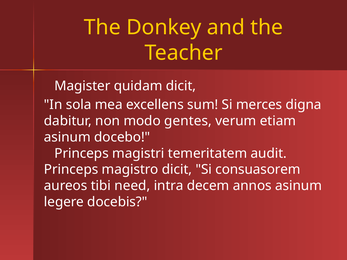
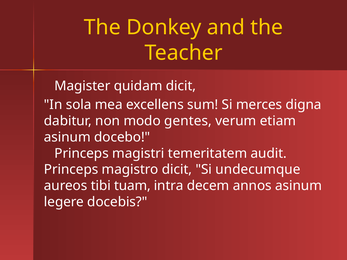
consuasorem: consuasorem -> undecumque (258, 170)
need: need -> tuam (132, 186)
